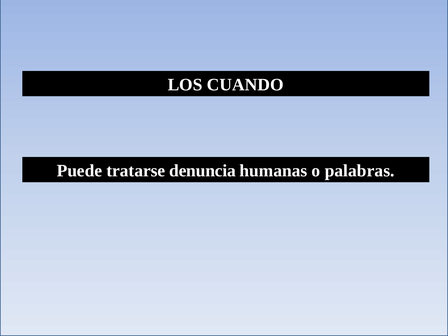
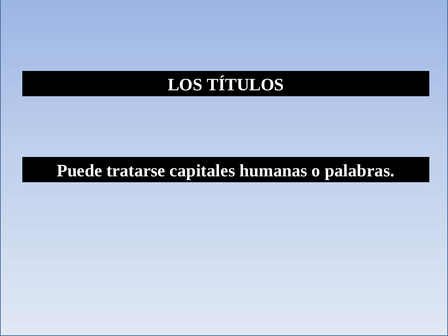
CUANDO: CUANDO -> TÍTULOS (245, 85)
denuncia: denuncia -> capitales (202, 171)
